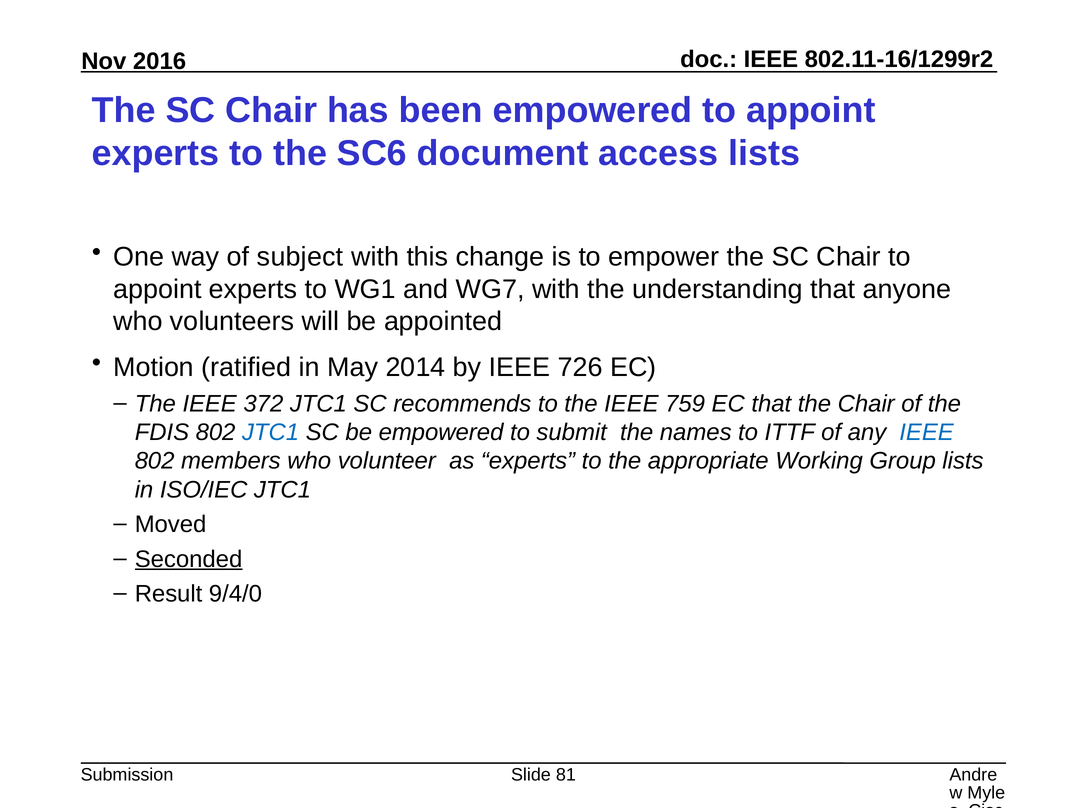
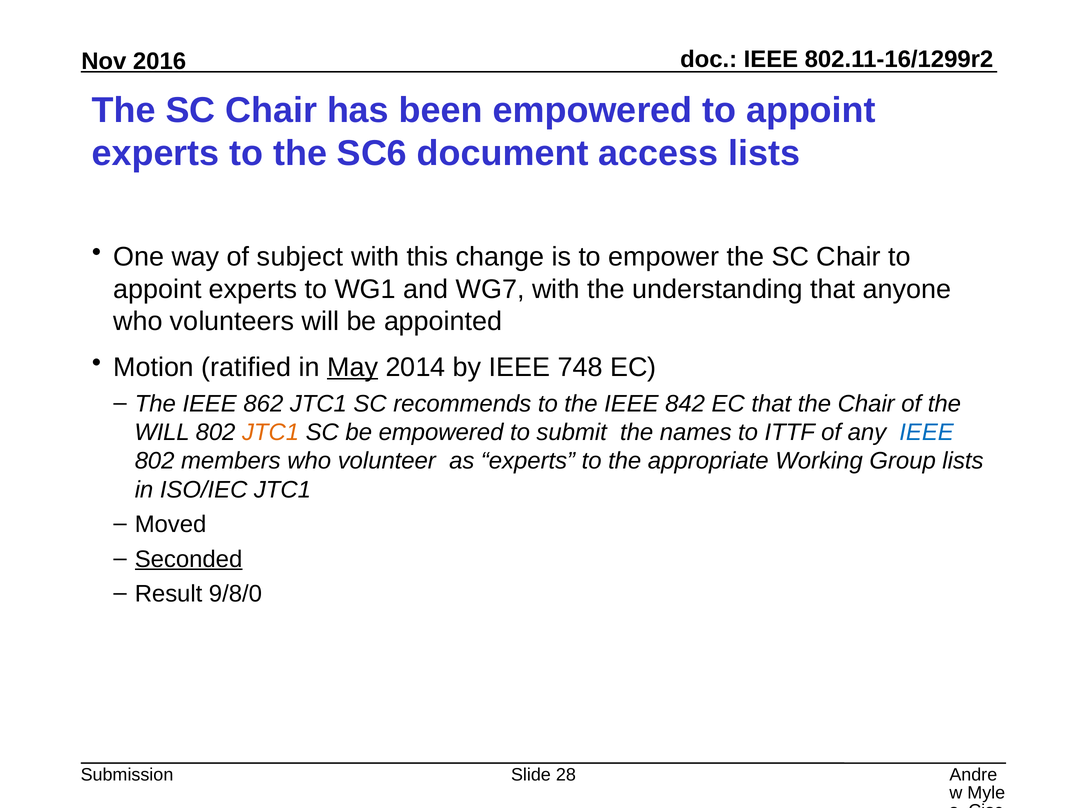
May underline: none -> present (353, 368)
726: 726 -> 748 (580, 368)
372: 372 -> 862 (263, 404)
759: 759 -> 842 (685, 404)
FDIS: FDIS -> WILL (162, 433)
JTC1 colour: blue -> orange (271, 433)
9/4/0: 9/4/0 -> 9/8/0 (235, 594)
81: 81 -> 28 (566, 775)
